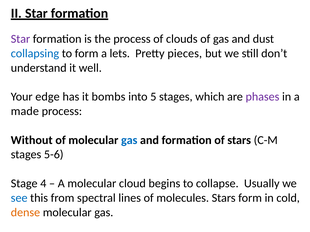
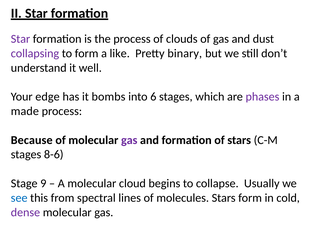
collapsing colour: blue -> purple (35, 54)
lets: lets -> like (120, 54)
pieces: pieces -> binary (185, 54)
5: 5 -> 6 (153, 97)
Without: Without -> Because (32, 140)
gas colour: blue -> purple (129, 140)
5-6: 5-6 -> 8-6 (54, 155)
4: 4 -> 9 (43, 184)
dense colour: orange -> purple (25, 213)
